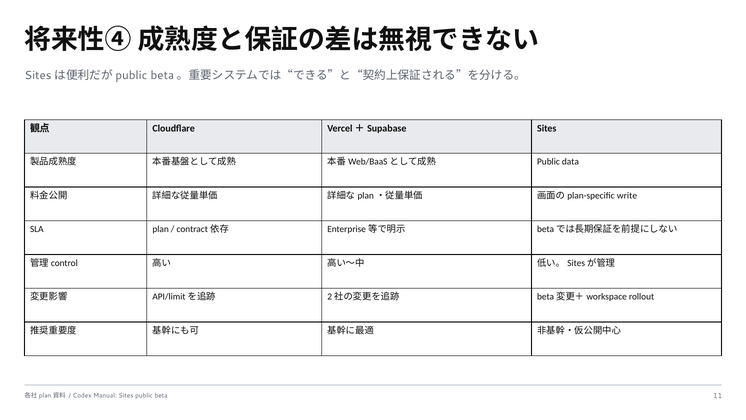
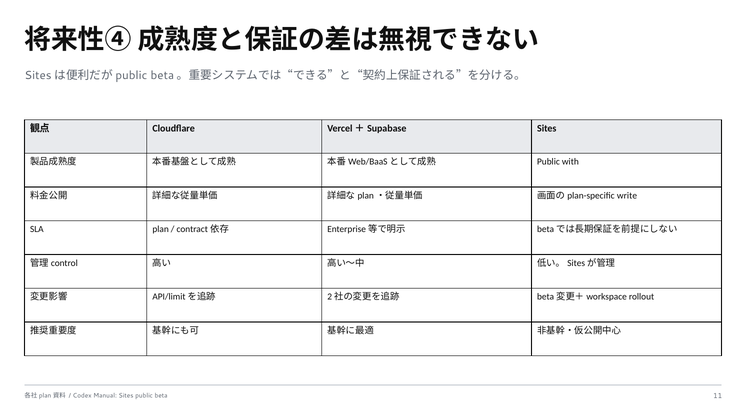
data: data -> with (570, 162)
